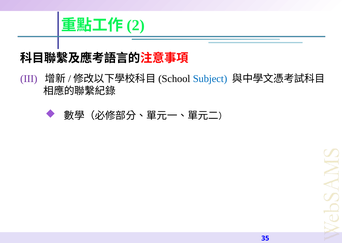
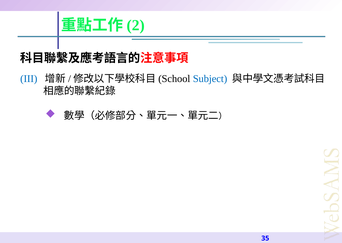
III colour: purple -> blue (29, 79)
